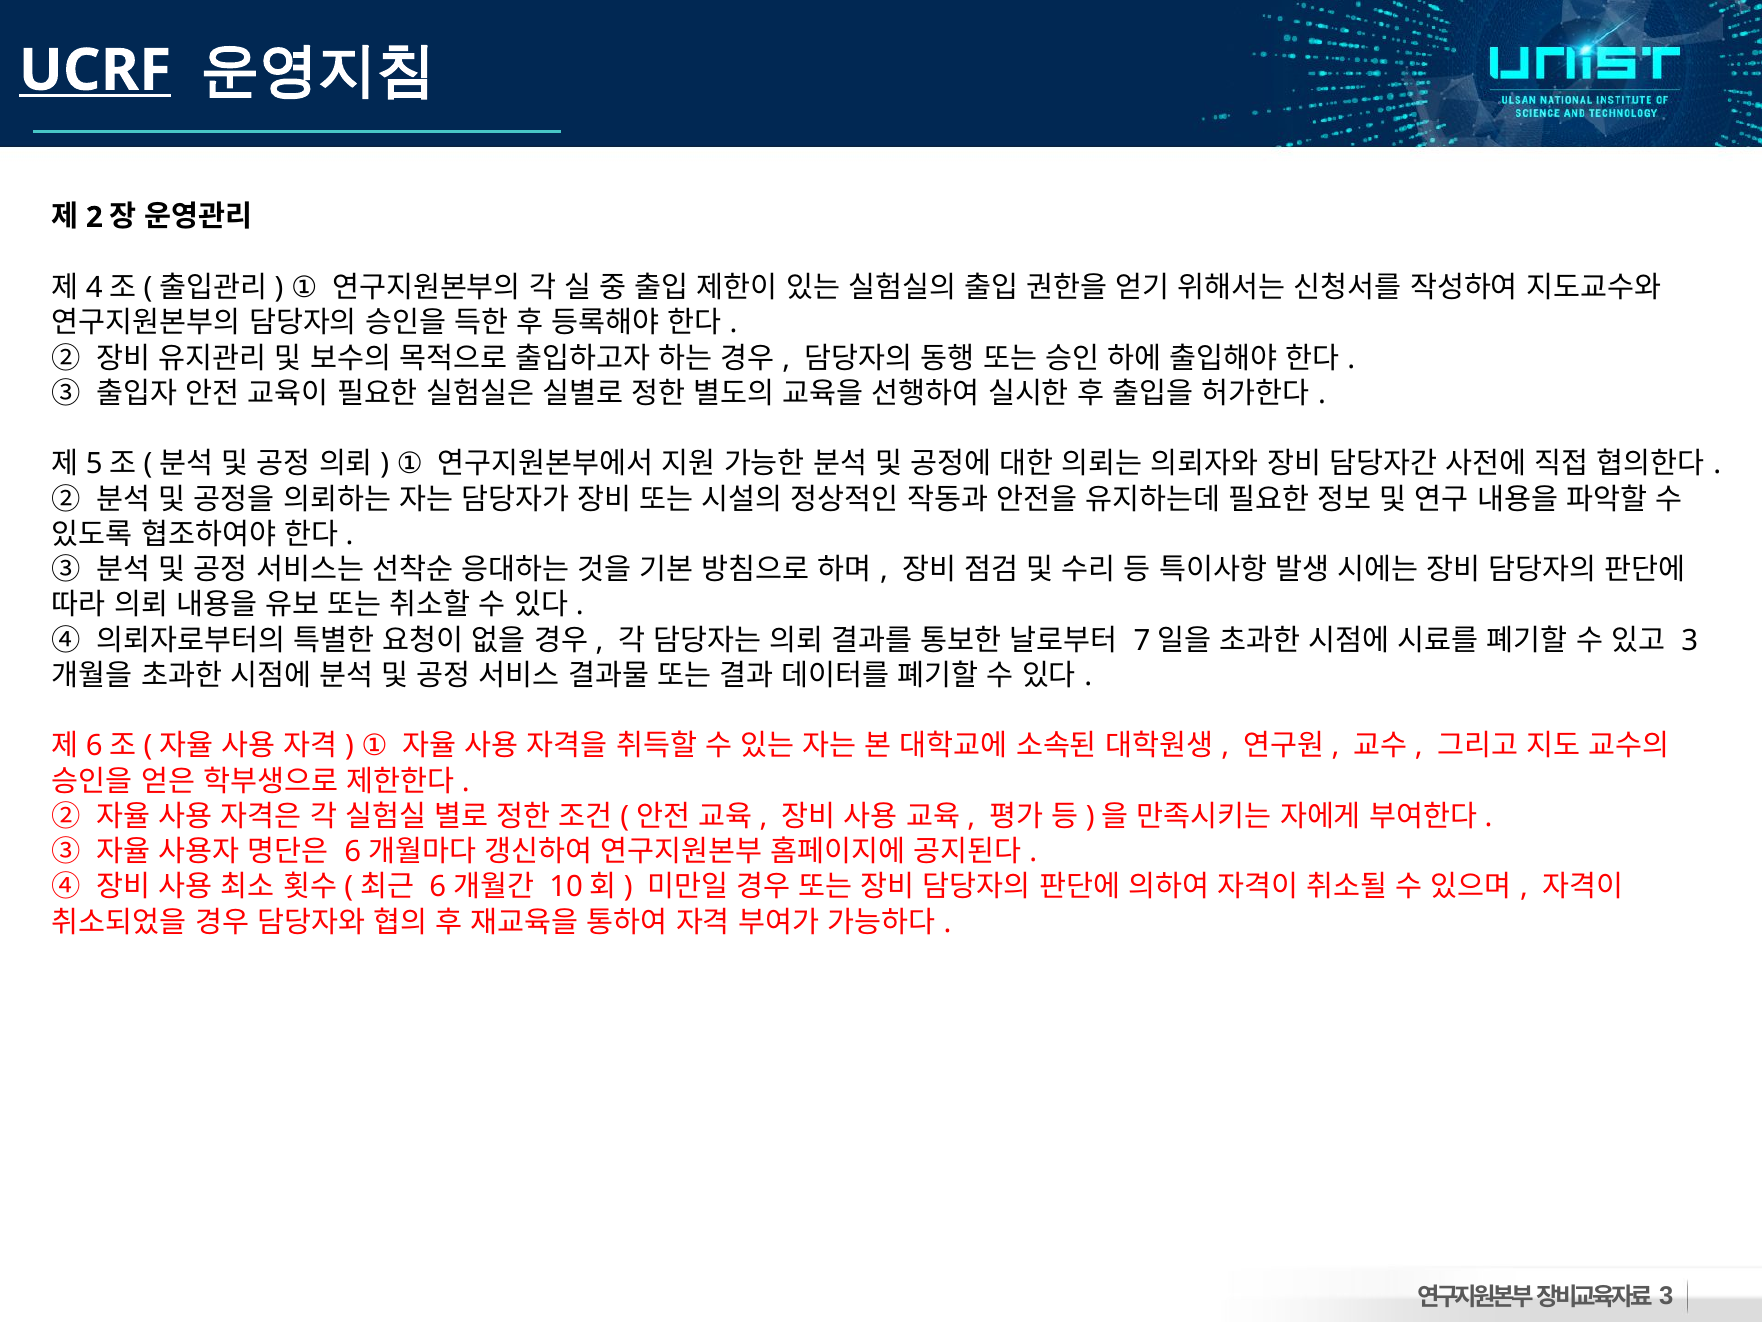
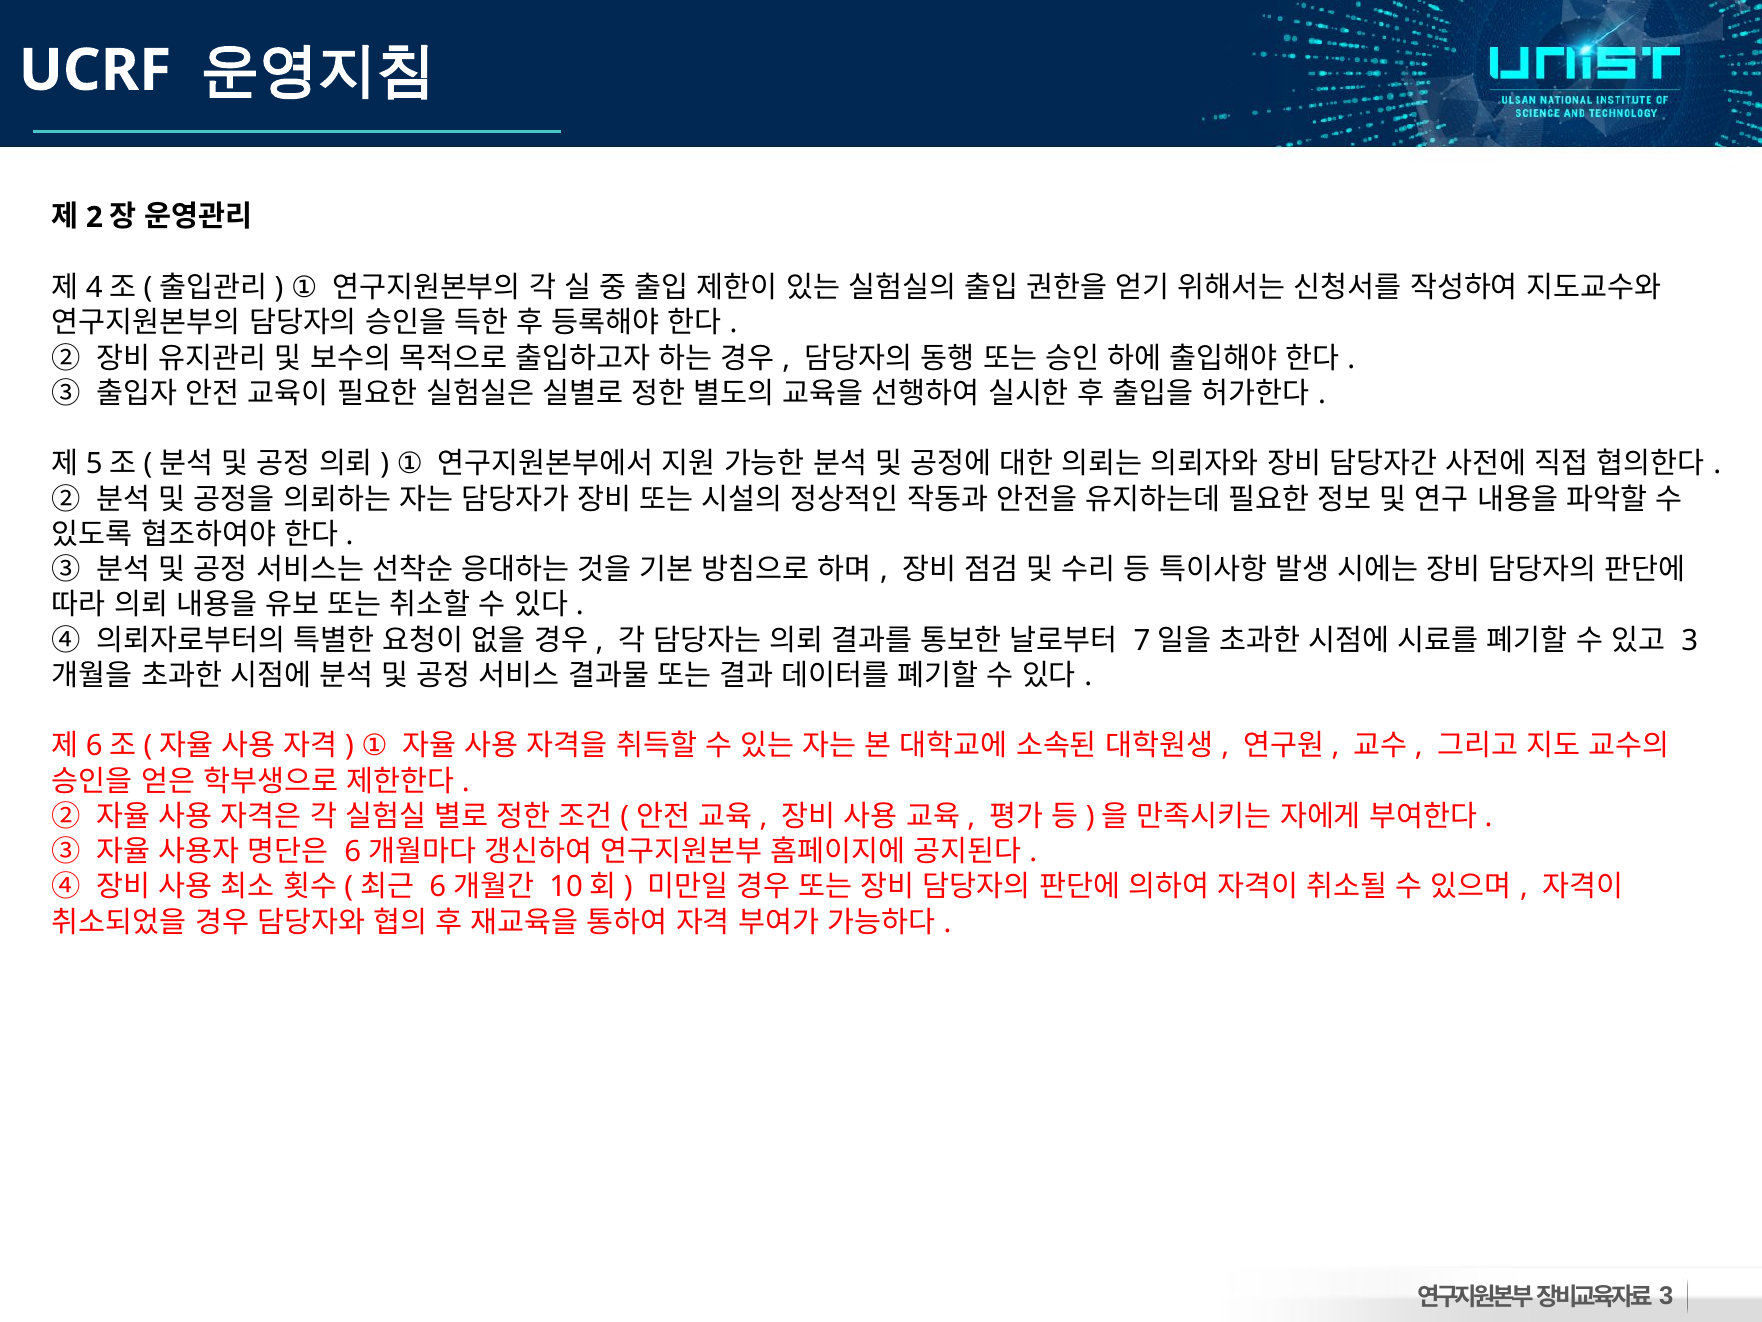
UCRF underline: present -> none (95, 70)
